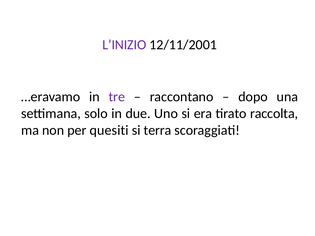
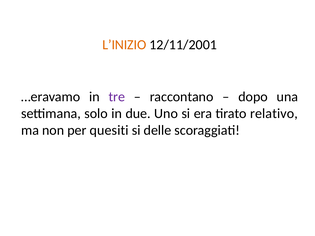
L’INIZIO colour: purple -> orange (124, 45)
raccolta: raccolta -> relativo (274, 114)
terra: terra -> delle (158, 130)
